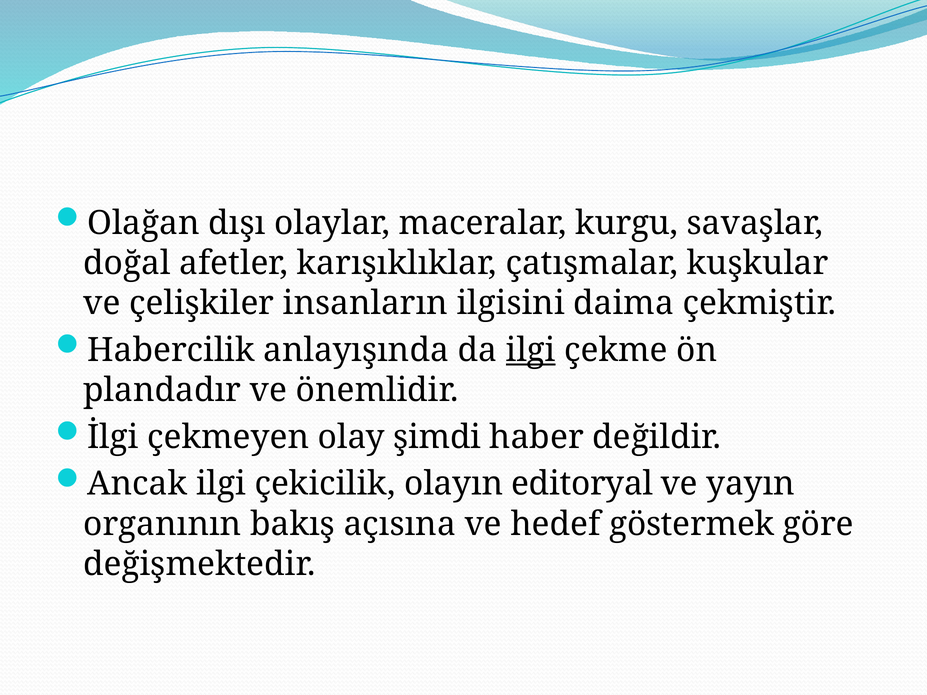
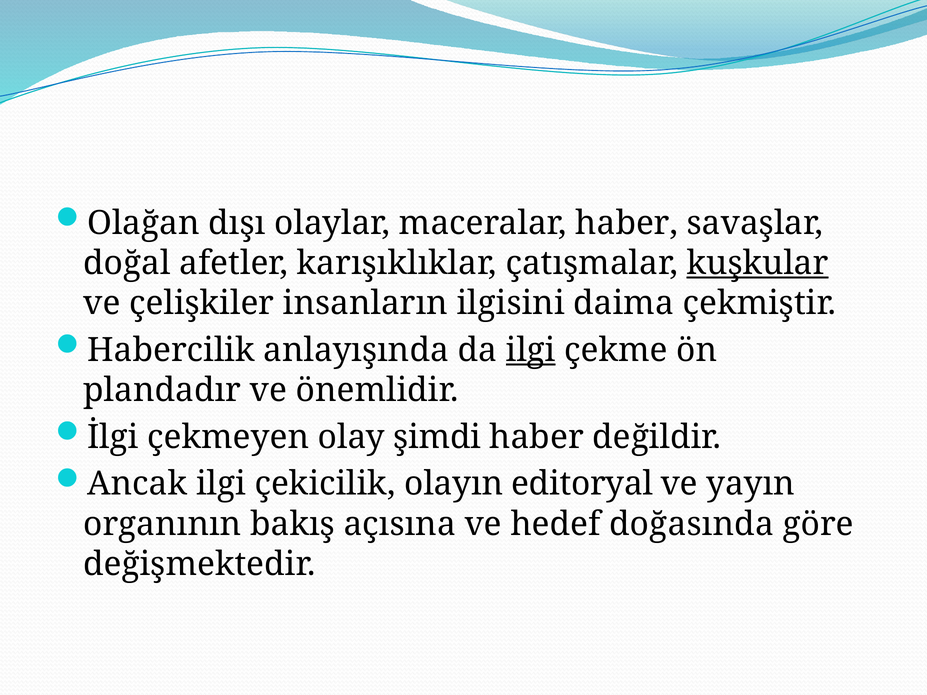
maceralar kurgu: kurgu -> haber (627, 223)
kuşkular underline: none -> present (758, 263)
göstermek: göstermek -> doğasında (692, 524)
